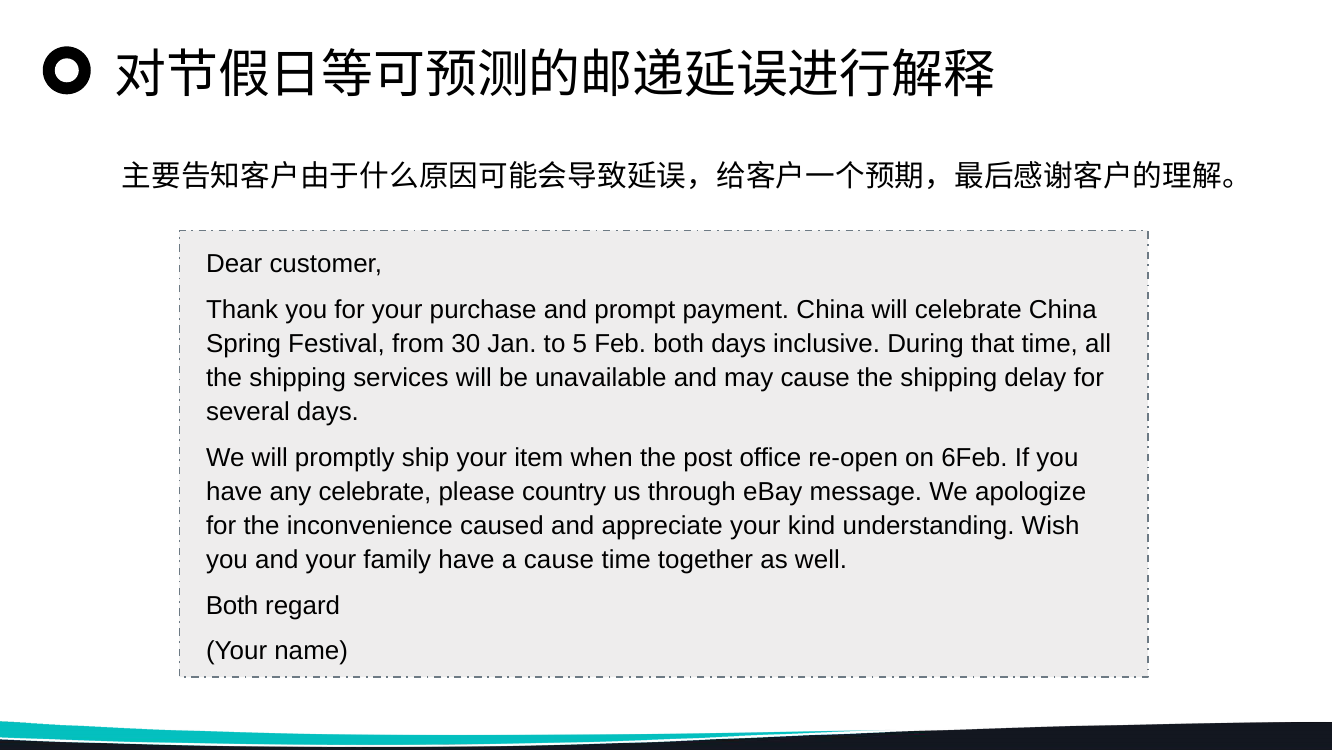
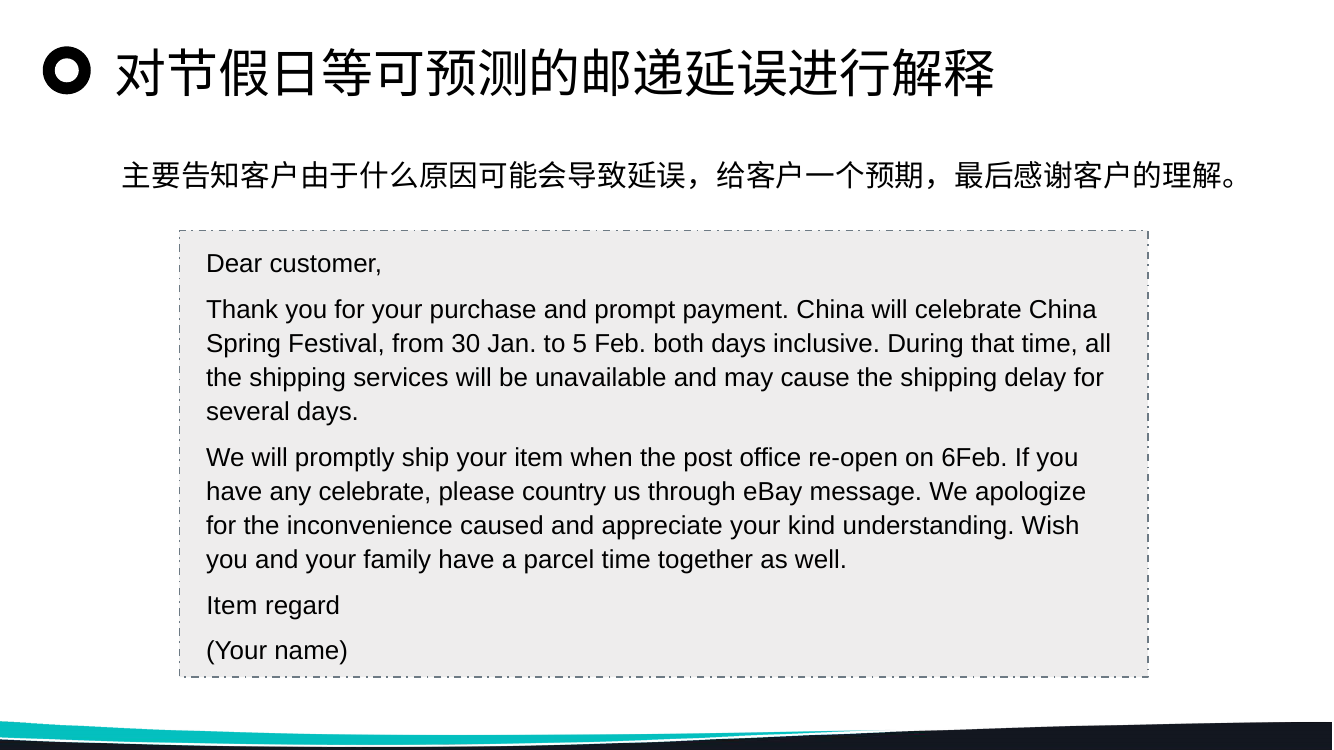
a cause: cause -> parcel (559, 561)
Both: Both -> Item (232, 606)
